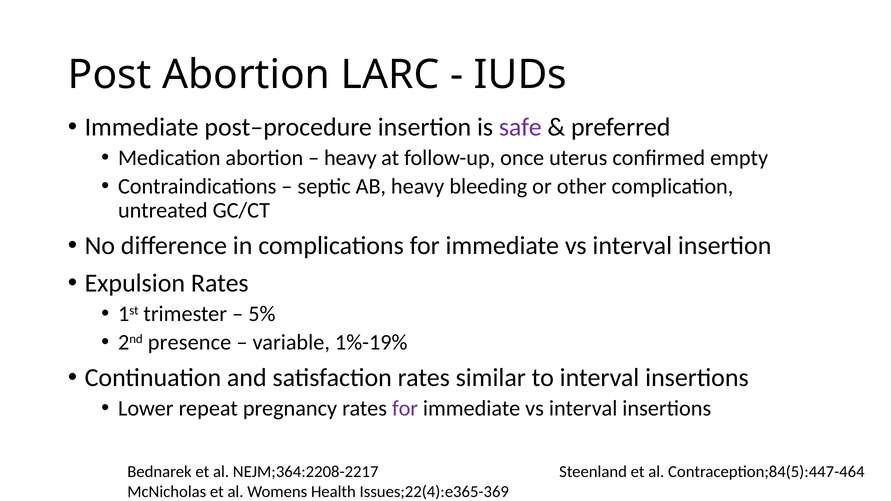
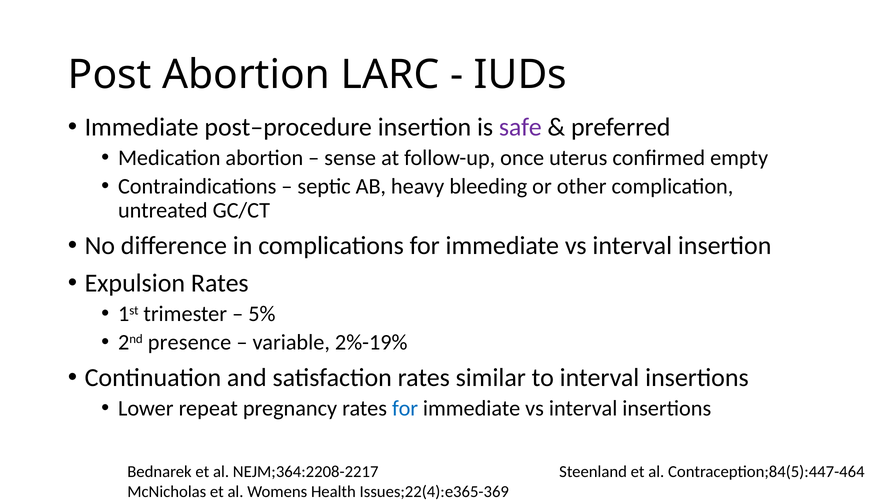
heavy: heavy -> sense (350, 158)
1%-19%: 1%-19% -> 2%-19% (371, 343)
for colour: purple -> blue (405, 409)
